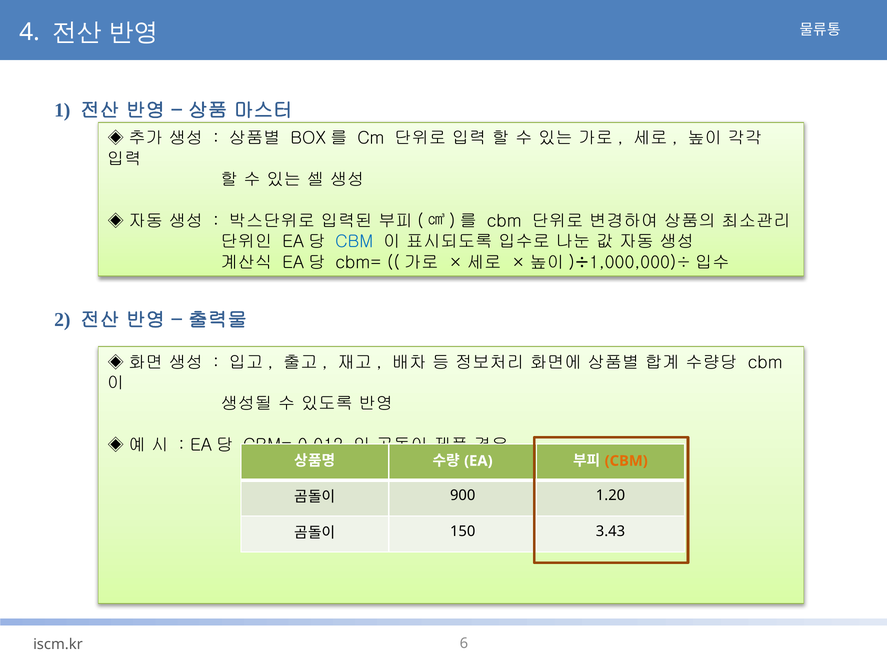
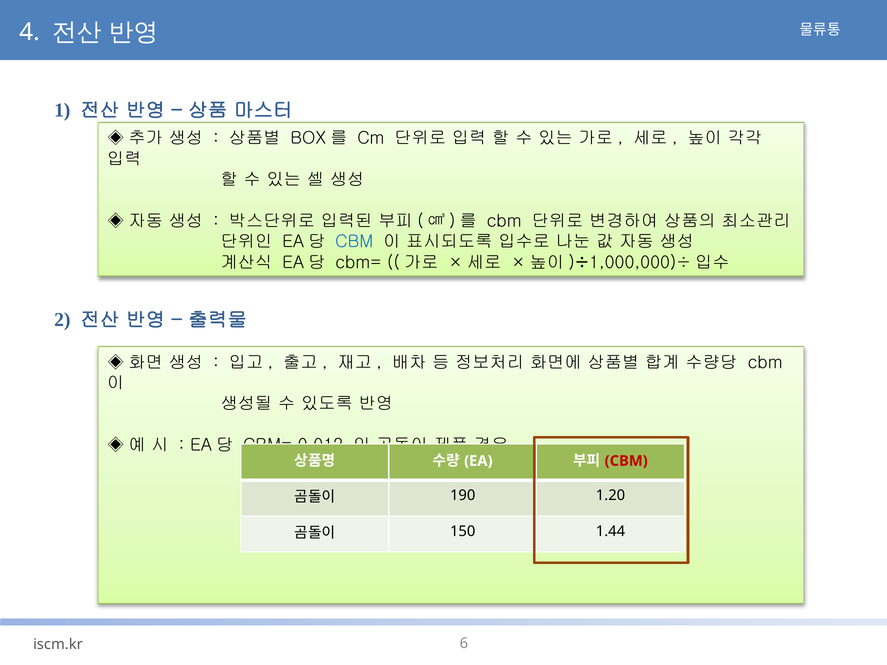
CBM colour: orange -> red (626, 461)
900: 900 -> 190 (463, 496)
3.43: 3.43 -> 1.44 (610, 532)
